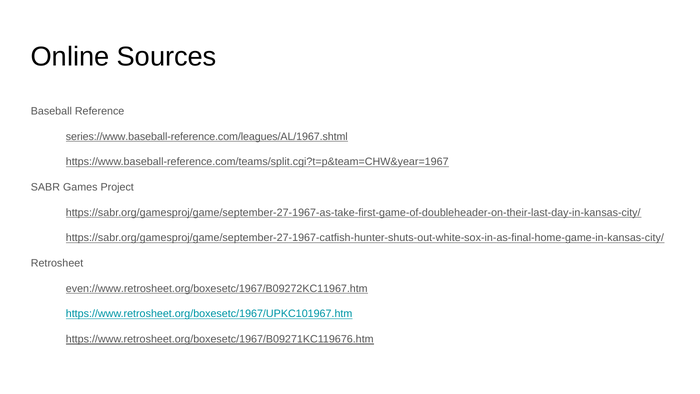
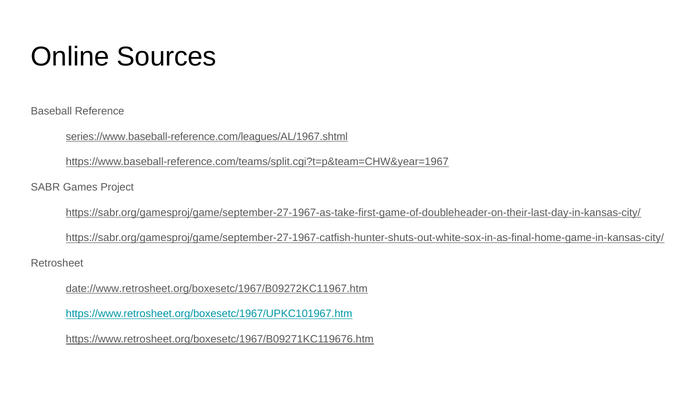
even://www.retrosheet.org/boxesetc/1967/B09272KC11967.htm: even://www.retrosheet.org/boxesetc/1967/B09272KC11967.htm -> date://www.retrosheet.org/boxesetc/1967/B09272KC11967.htm (217, 288)
